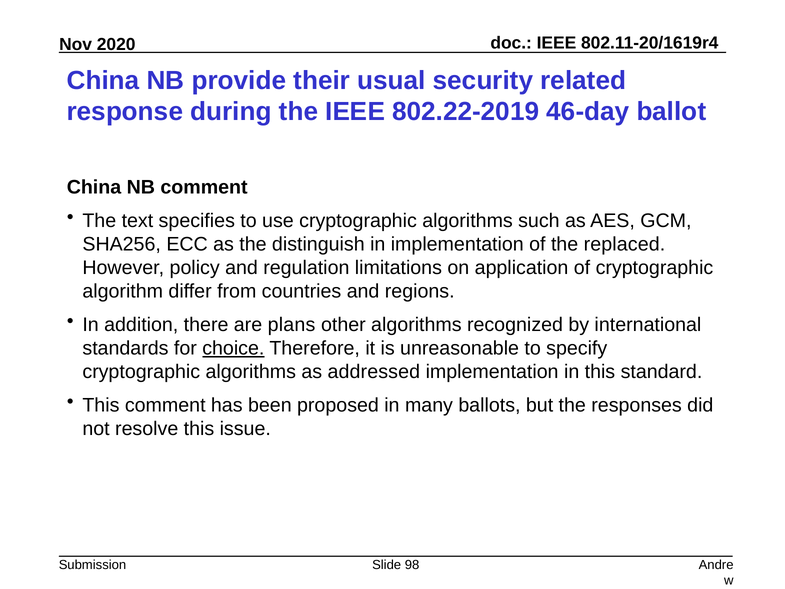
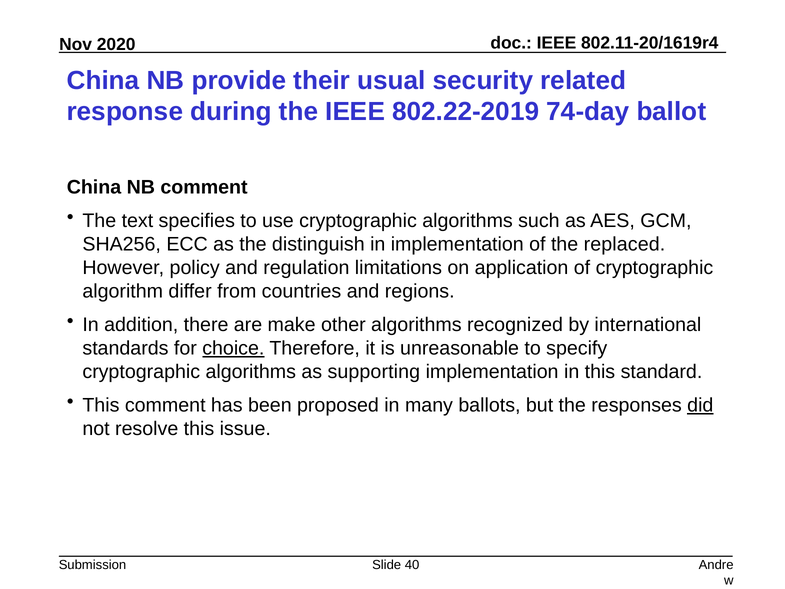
46-day: 46-day -> 74-day (588, 112)
plans: plans -> make (292, 325)
addressed: addressed -> supporting (374, 372)
did underline: none -> present (700, 405)
98: 98 -> 40 (412, 565)
